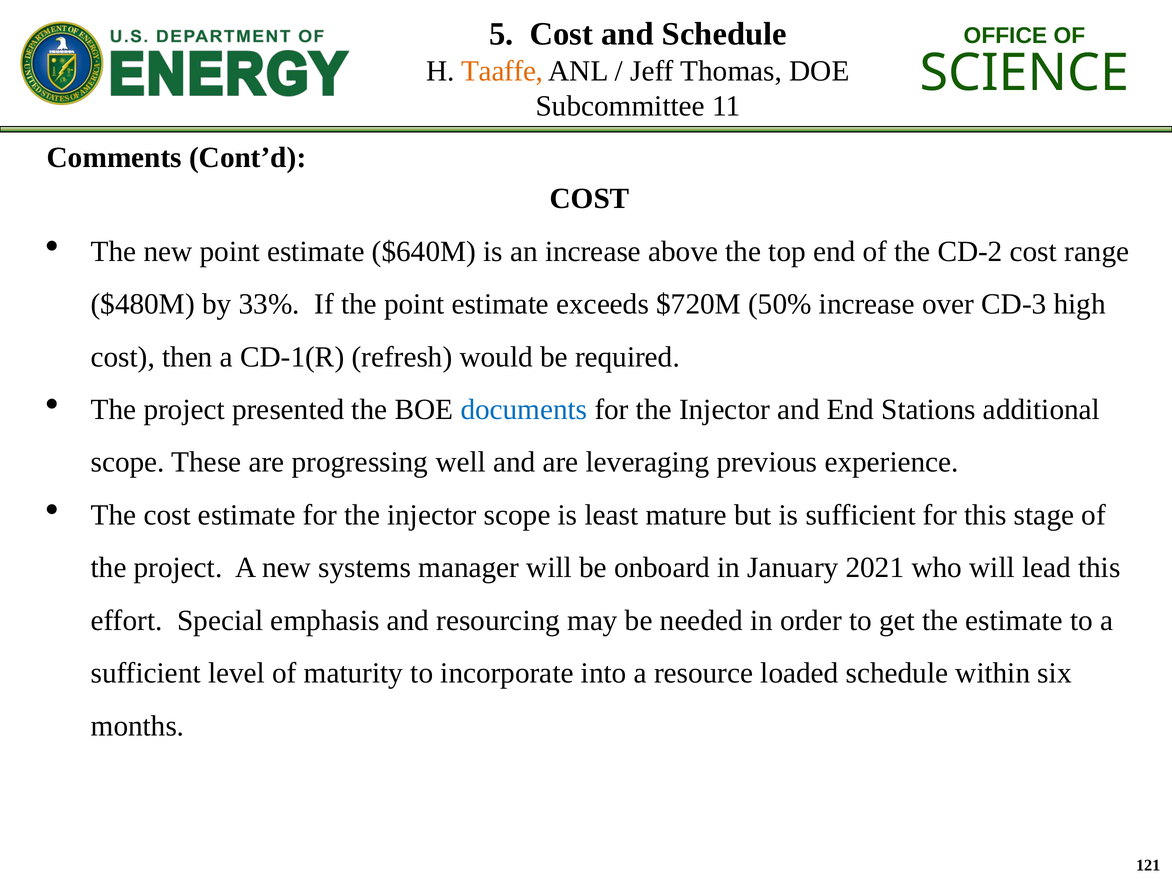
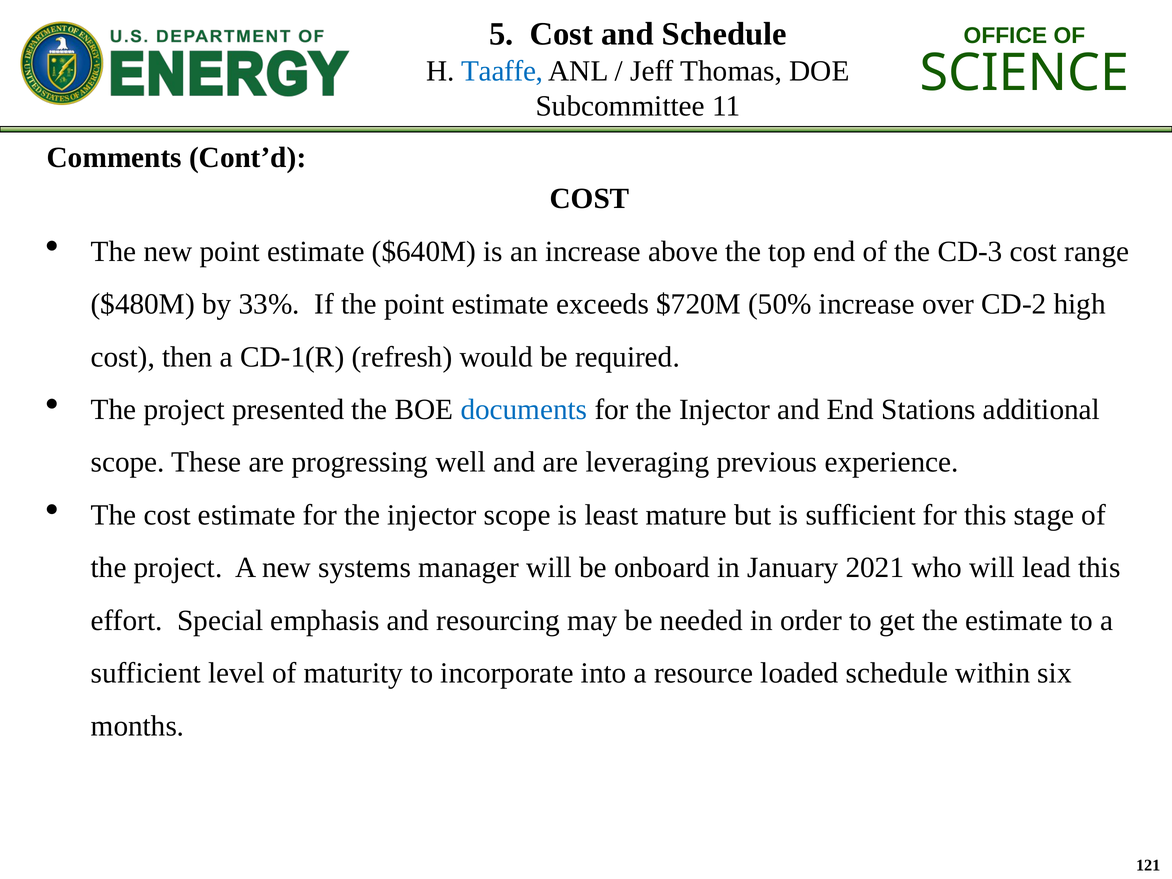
Taaffe colour: orange -> blue (502, 71)
CD-2: CD-2 -> CD-3 (970, 251)
CD-3: CD-3 -> CD-2 (1014, 304)
